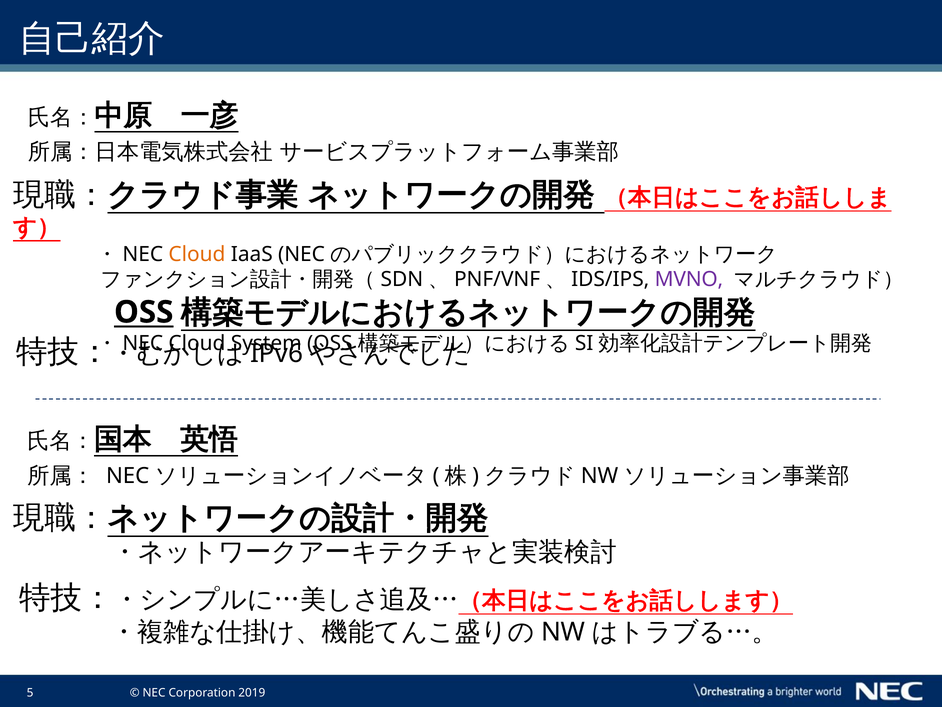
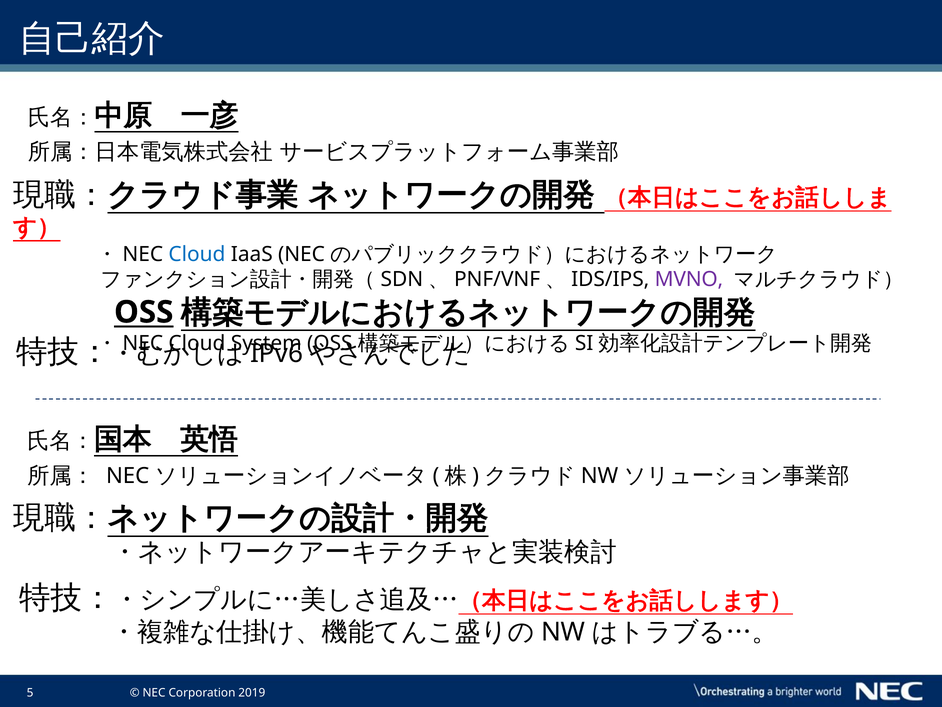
Cloud colour: orange -> blue (197, 254)
